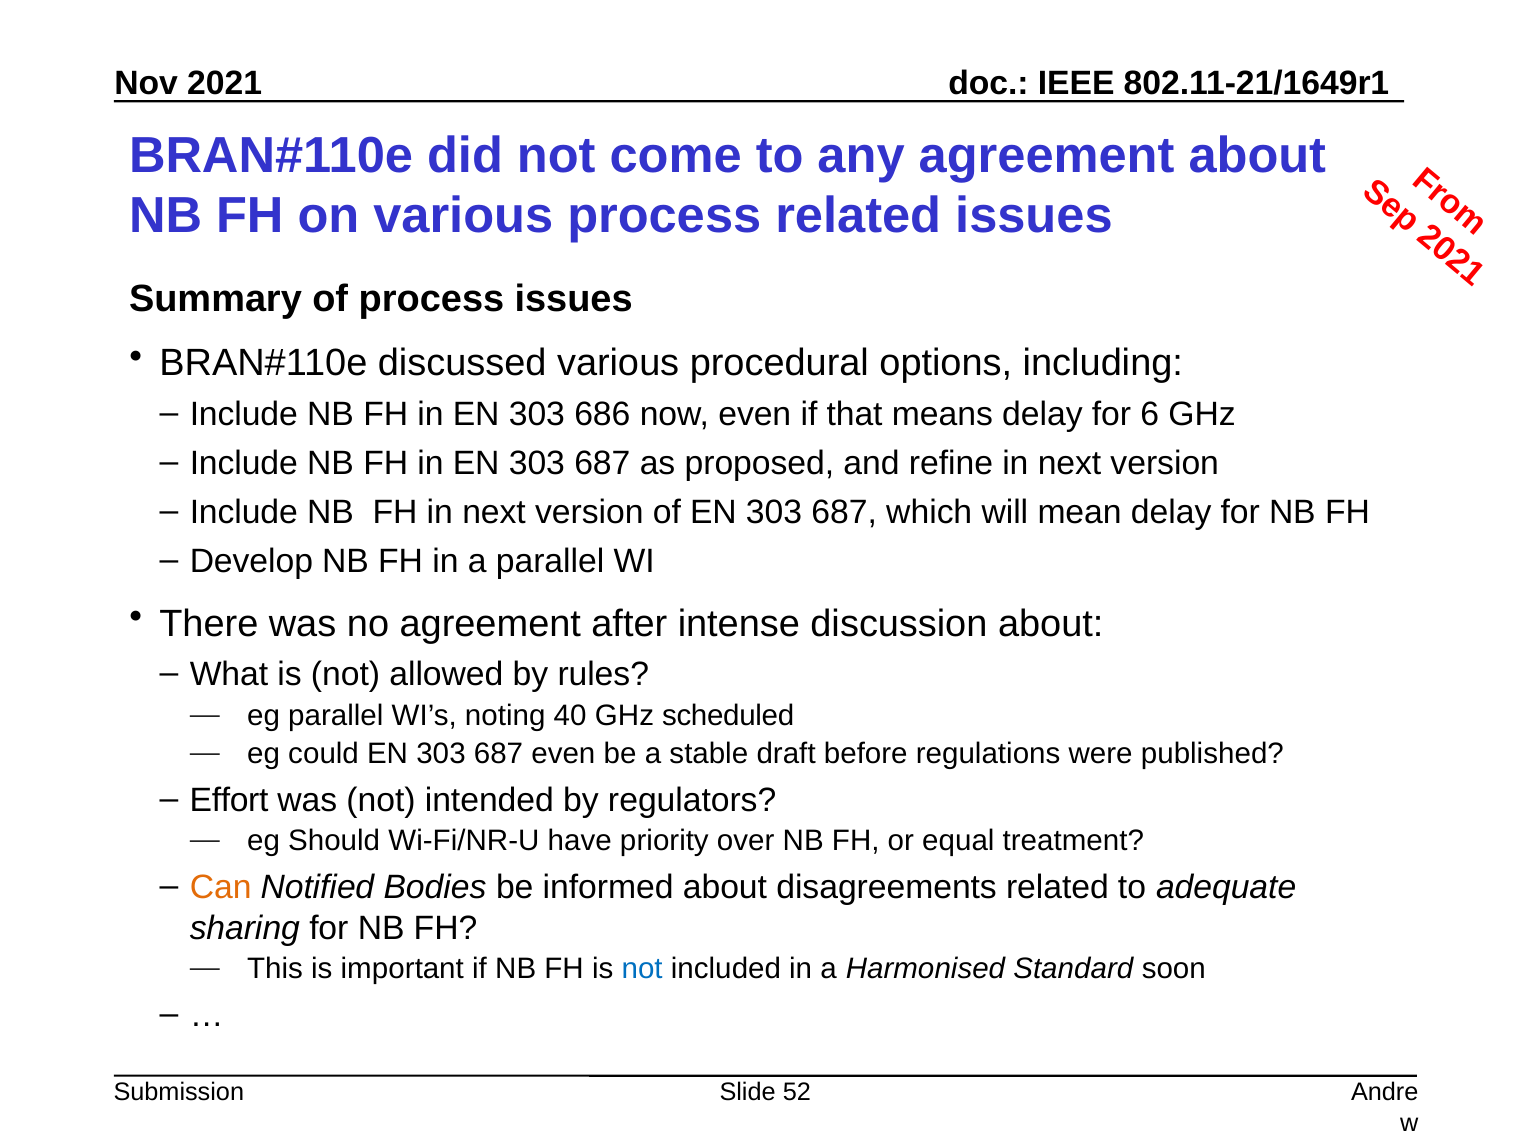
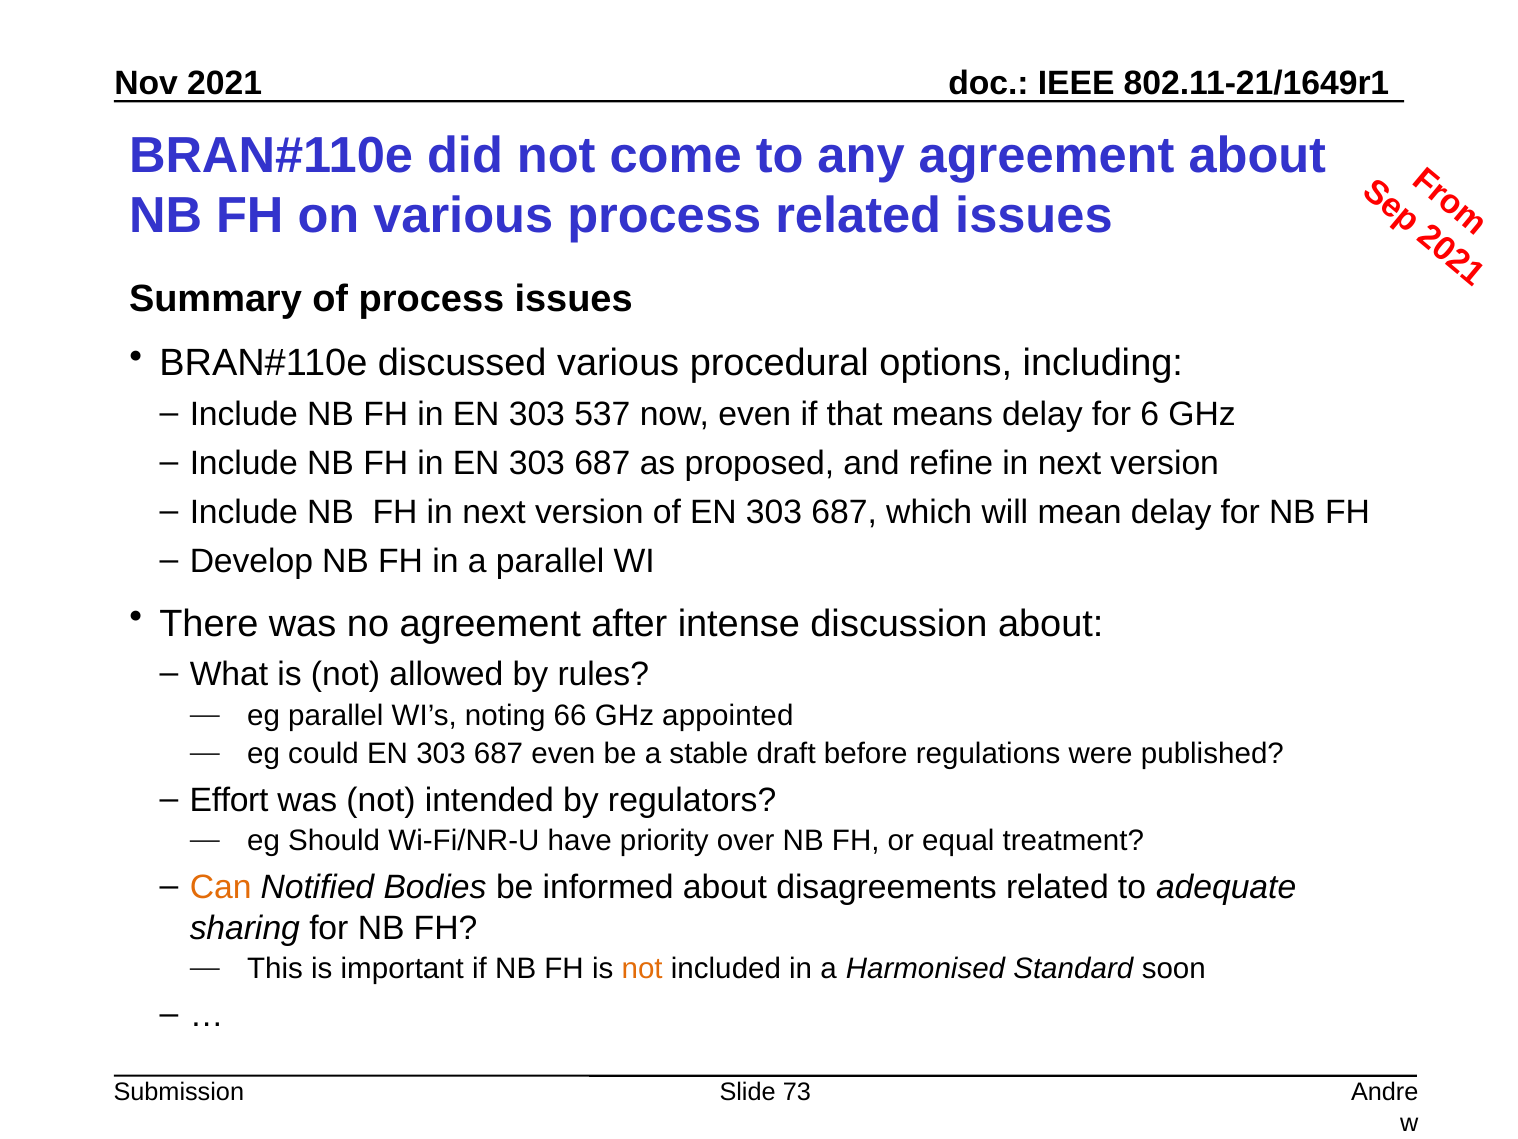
686: 686 -> 537 (602, 414)
40: 40 -> 66 (570, 715)
scheduled: scheduled -> appointed (728, 715)
not colour: blue -> orange (642, 968)
52: 52 -> 73 (797, 1092)
